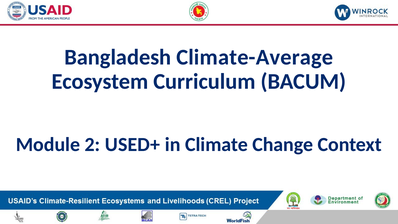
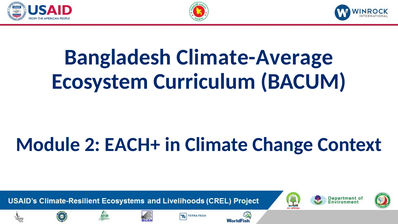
USED+: USED+ -> EACH+ (132, 144)
